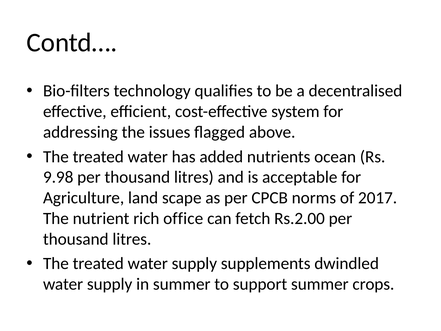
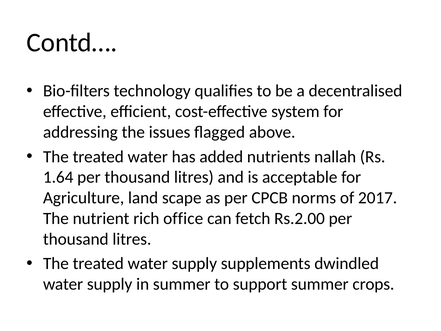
ocean: ocean -> nallah (335, 157)
9.98: 9.98 -> 1.64 (58, 177)
